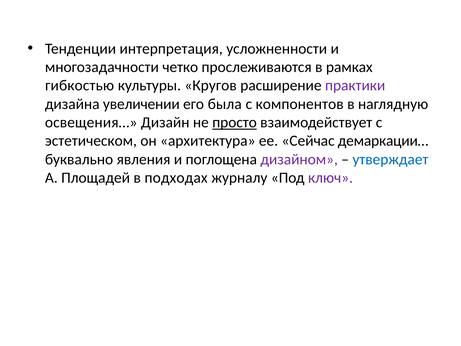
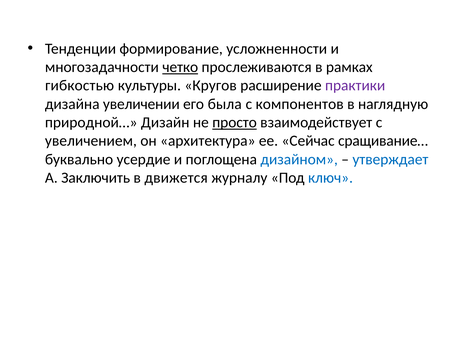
интерпретация: интерпретация -> формирование (171, 49)
четко underline: none -> present (180, 67)
освещения…: освещения… -> природной… (91, 122)
эстетическом: эстетическом -> увеличением (91, 141)
демаркации…: демаркации… -> сращивание… (383, 141)
явления: явления -> усердие (144, 159)
дизайном colour: purple -> blue (299, 159)
Площадей: Площадей -> Заключить (96, 178)
подходах: подходах -> движется (176, 178)
ключ colour: purple -> blue (331, 178)
